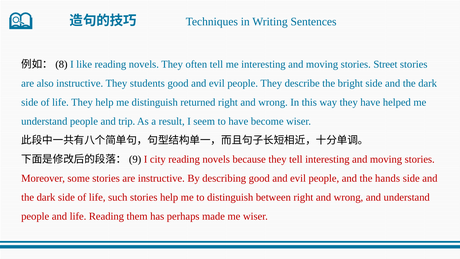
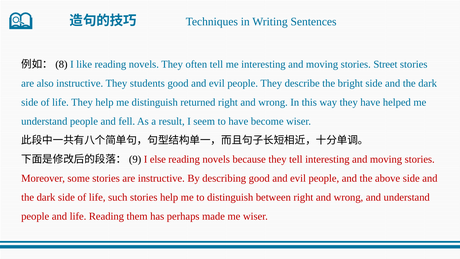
trip: trip -> fell (127, 121)
city: city -> else (158, 159)
hands: hands -> above (388, 178)
